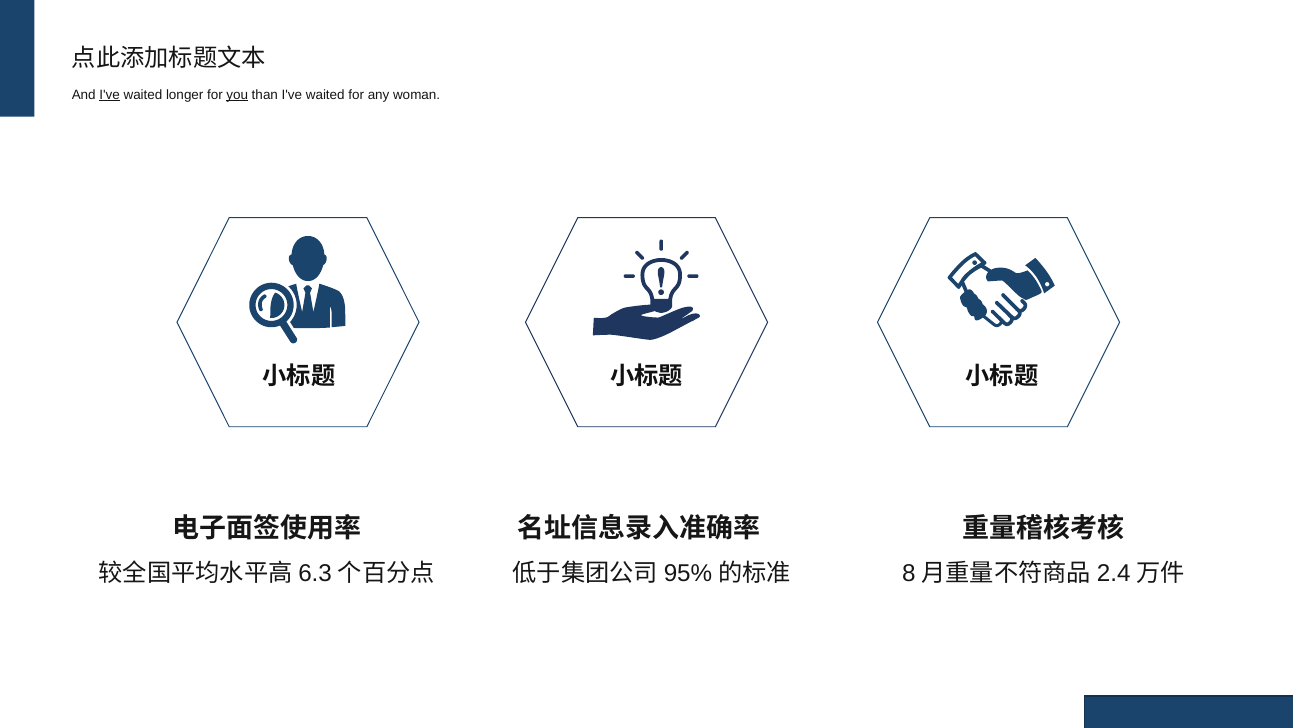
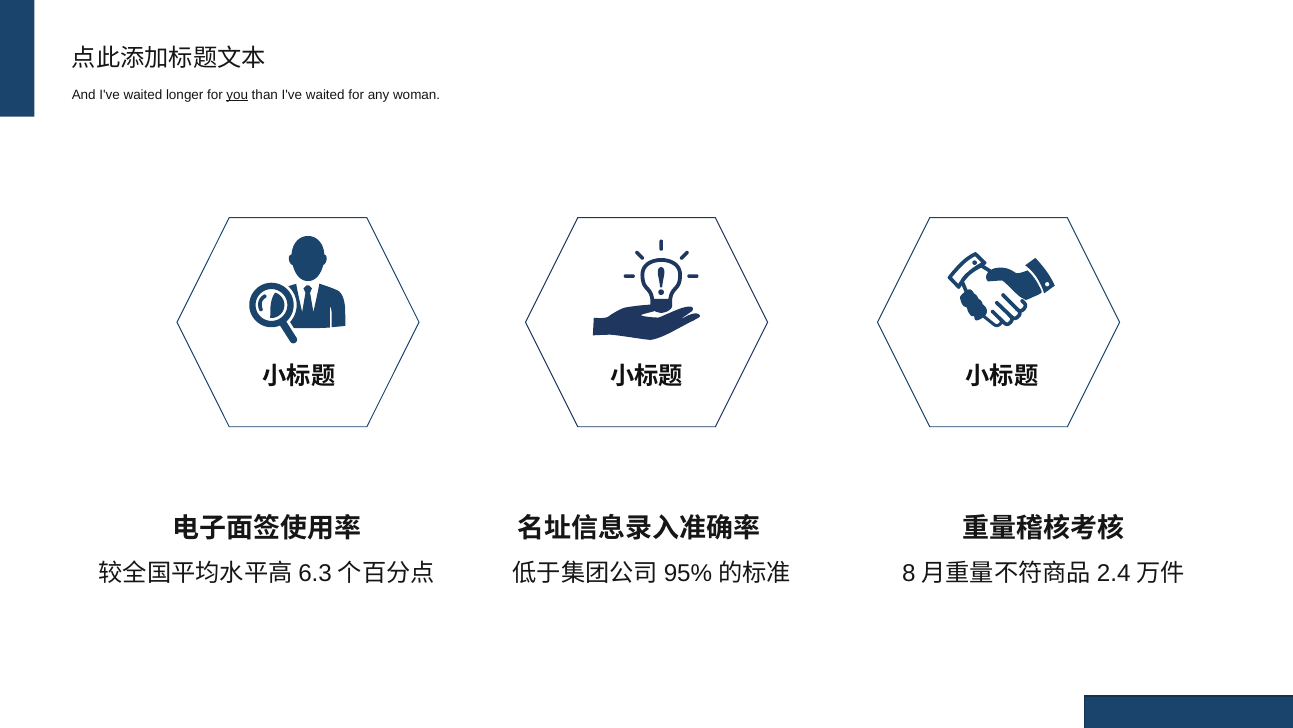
I've underline: present -> none (110, 95)
